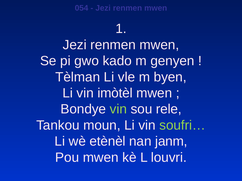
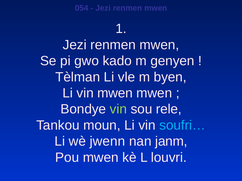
vin imòtèl: imòtèl -> mwen (115, 93)
soufri… colour: light green -> light blue (182, 126)
etènèl: etènèl -> jwenn (107, 142)
